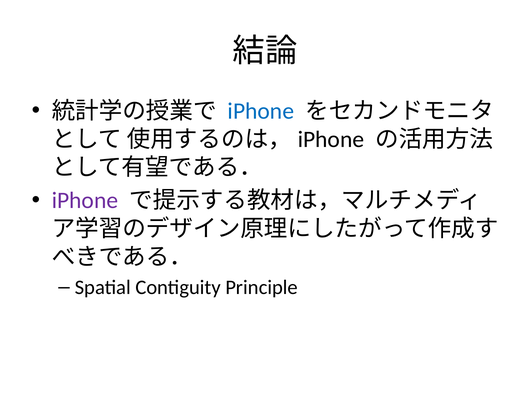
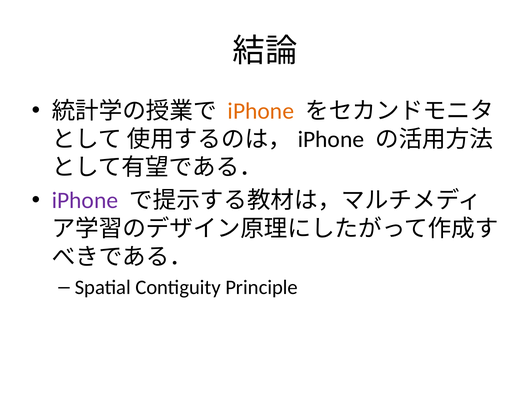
iPhone colour: blue -> orange (261, 111)
